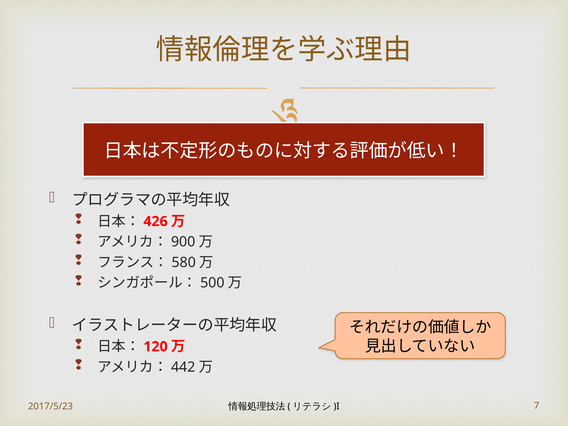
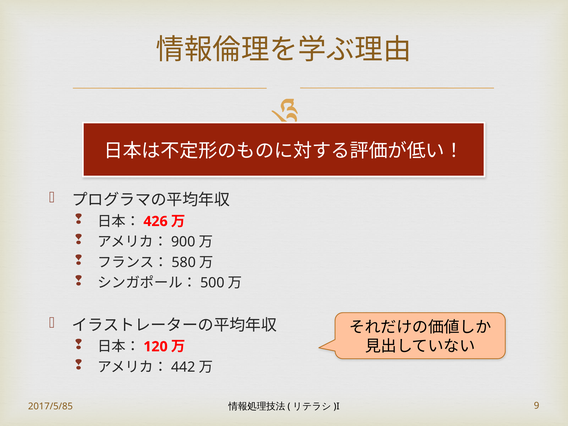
2017/5/23: 2017/5/23 -> 2017/5/85 (50, 407)
7: 7 -> 9 (537, 406)
